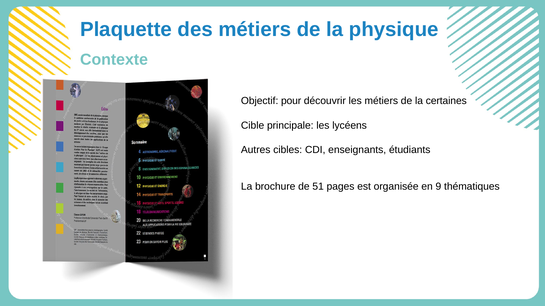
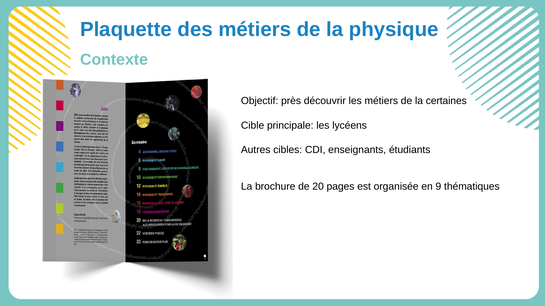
pour: pour -> près (291, 101)
51: 51 -> 20 (318, 187)
